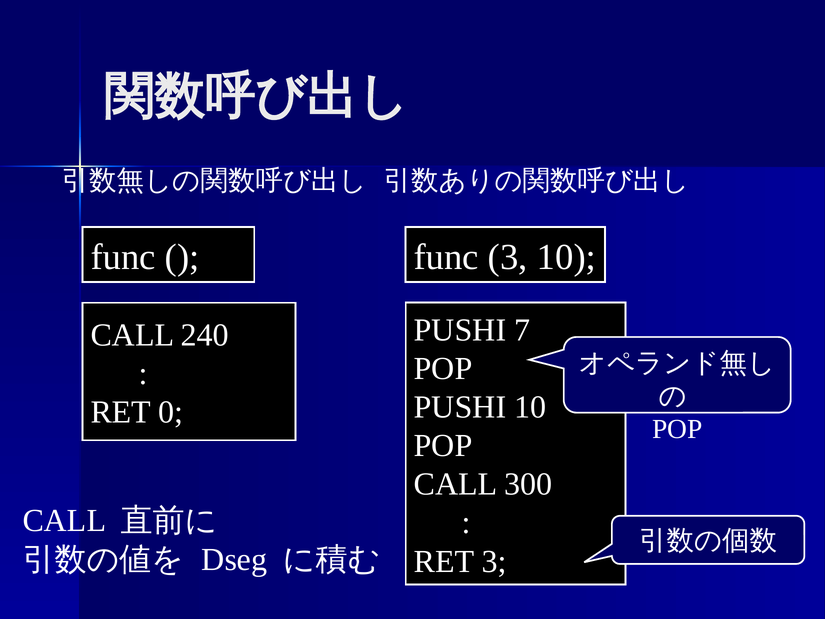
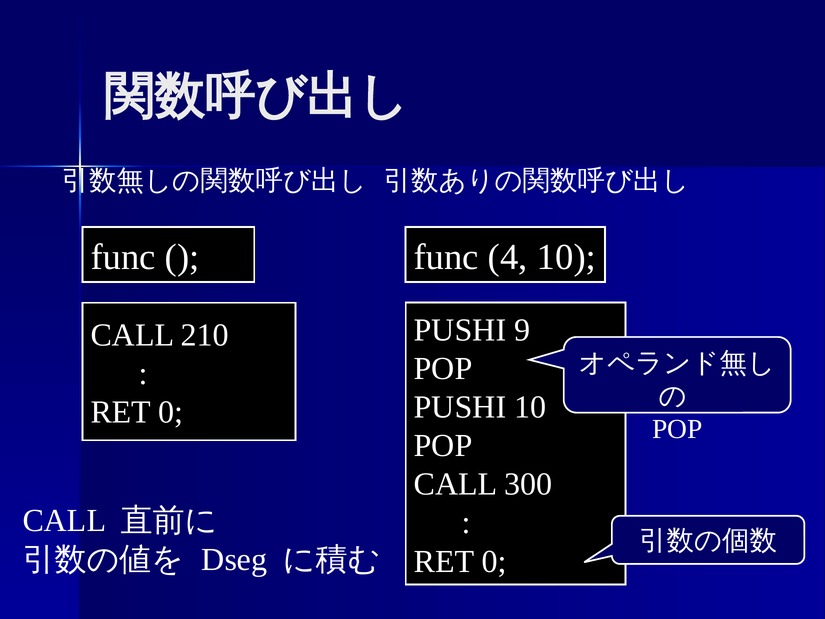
func 3: 3 -> 4 (508, 257)
7: 7 -> 9 (522, 330)
240: 240 -> 210 (205, 335)
3: 3 -> 0 (494, 561)
